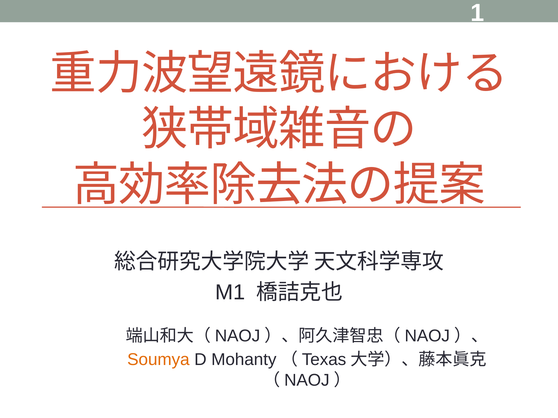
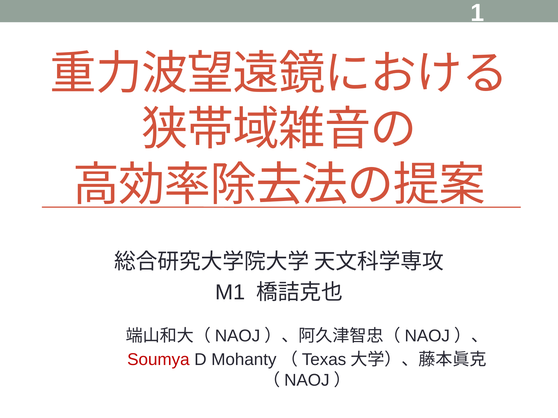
Soumya colour: orange -> red (158, 360)
